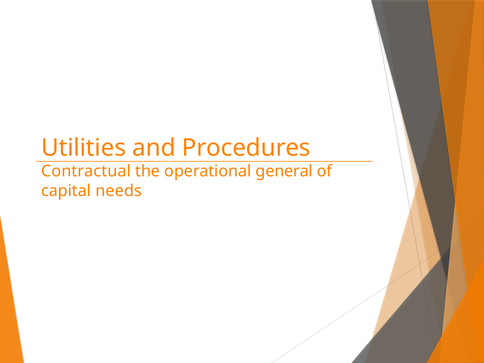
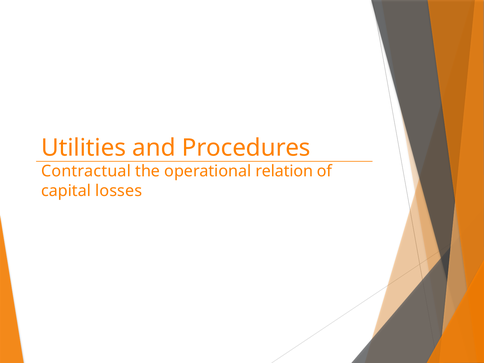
general: general -> relation (284, 171)
needs: needs -> losses (119, 191)
